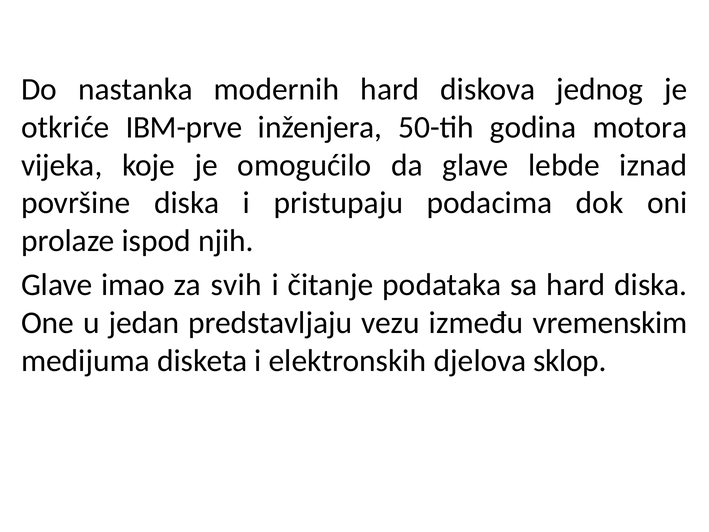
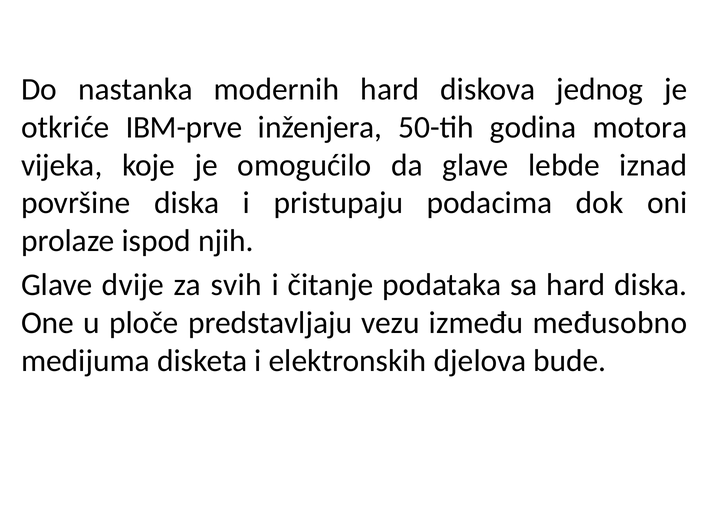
imao: imao -> dvije (133, 285)
jedan: jedan -> ploče (144, 323)
vremenskim: vremenskim -> međusobno (610, 323)
sklop: sklop -> bude (570, 361)
